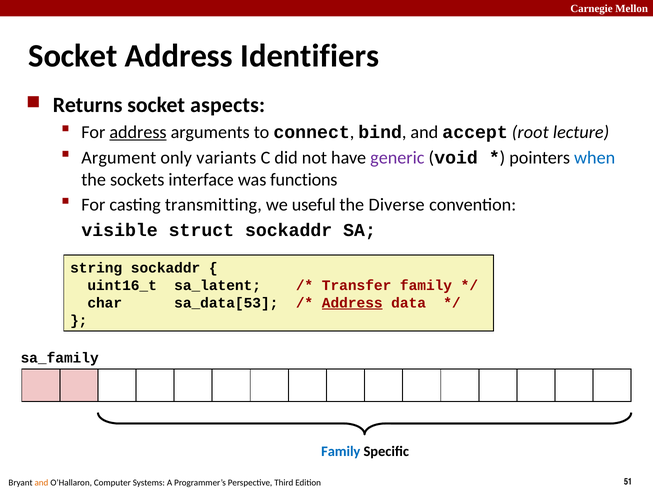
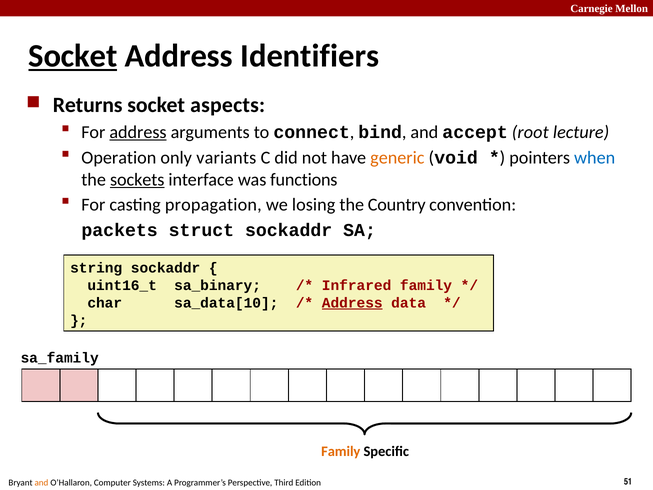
Socket underline: none -> present (73, 56)
Argument: Argument -> Operation (119, 158)
generic colour: purple -> orange (397, 158)
sockets underline: none -> present (137, 179)
transmitting: transmitting -> propagation (213, 205)
useful: useful -> losing (314, 205)
Diverse: Diverse -> Country (397, 205)
visible: visible -> packets (120, 230)
sa_latent: sa_latent -> sa_binary (218, 285)
Transfer: Transfer -> Infrared (357, 285)
sa_data[53: sa_data[53 -> sa_data[10 (226, 303)
Family colour: blue -> orange (341, 451)
